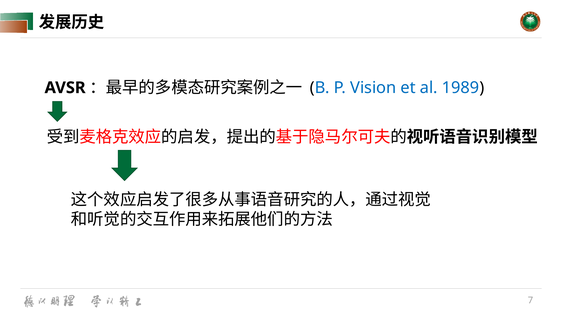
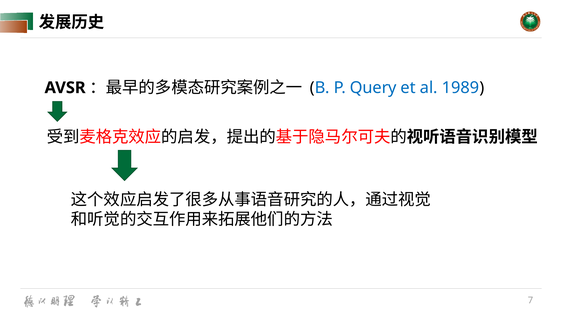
Vision: Vision -> Query (373, 88)
